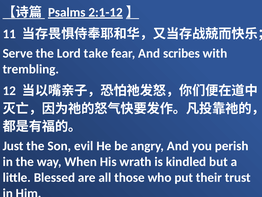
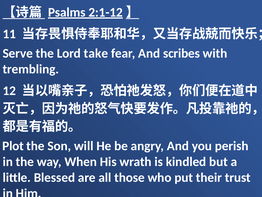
Just: Just -> Plot (13, 146)
evil: evil -> will (84, 146)
